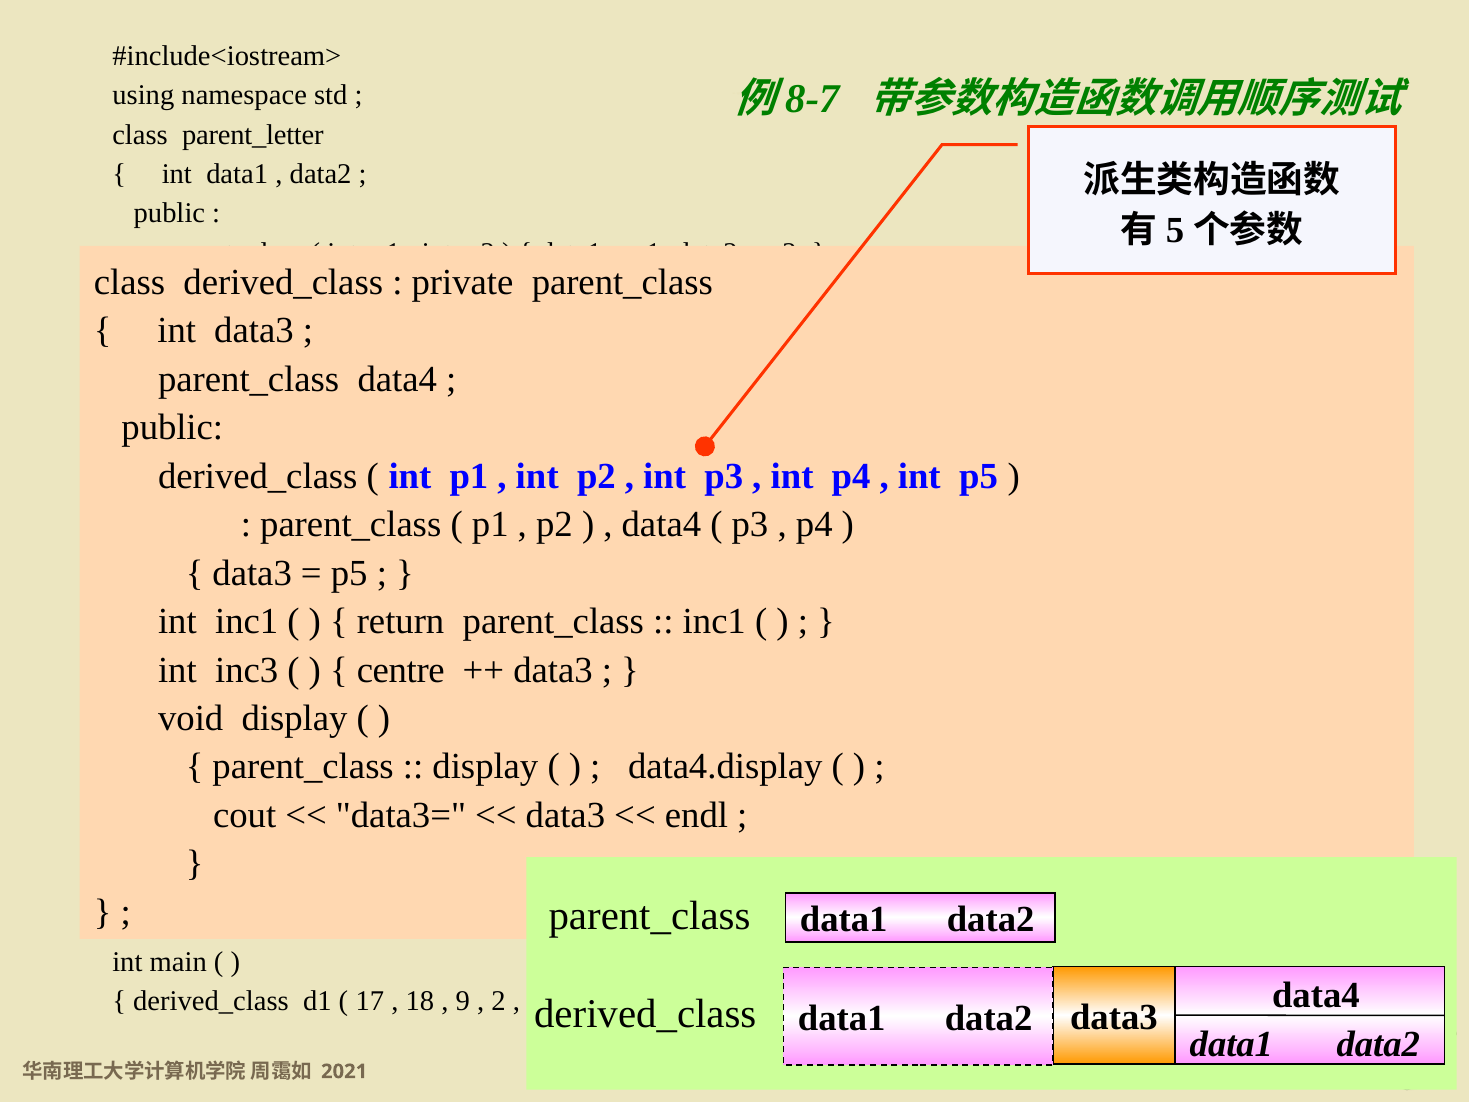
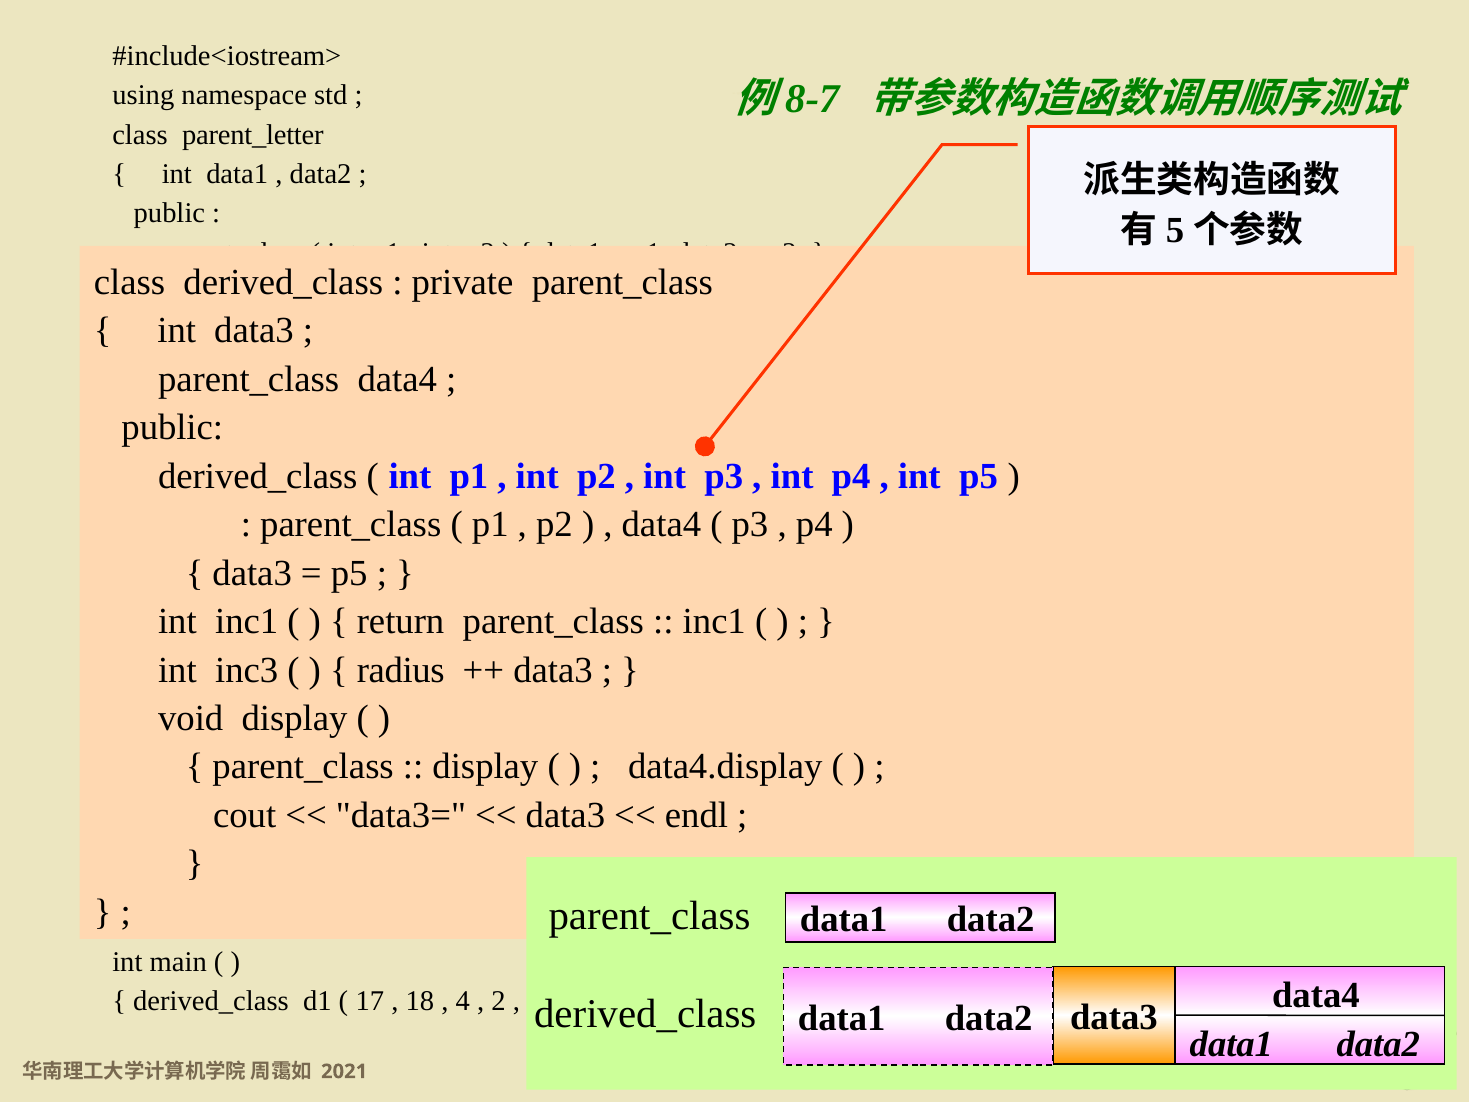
centre: centre -> radius (401, 670)
9: 9 -> 4 (463, 1001)
